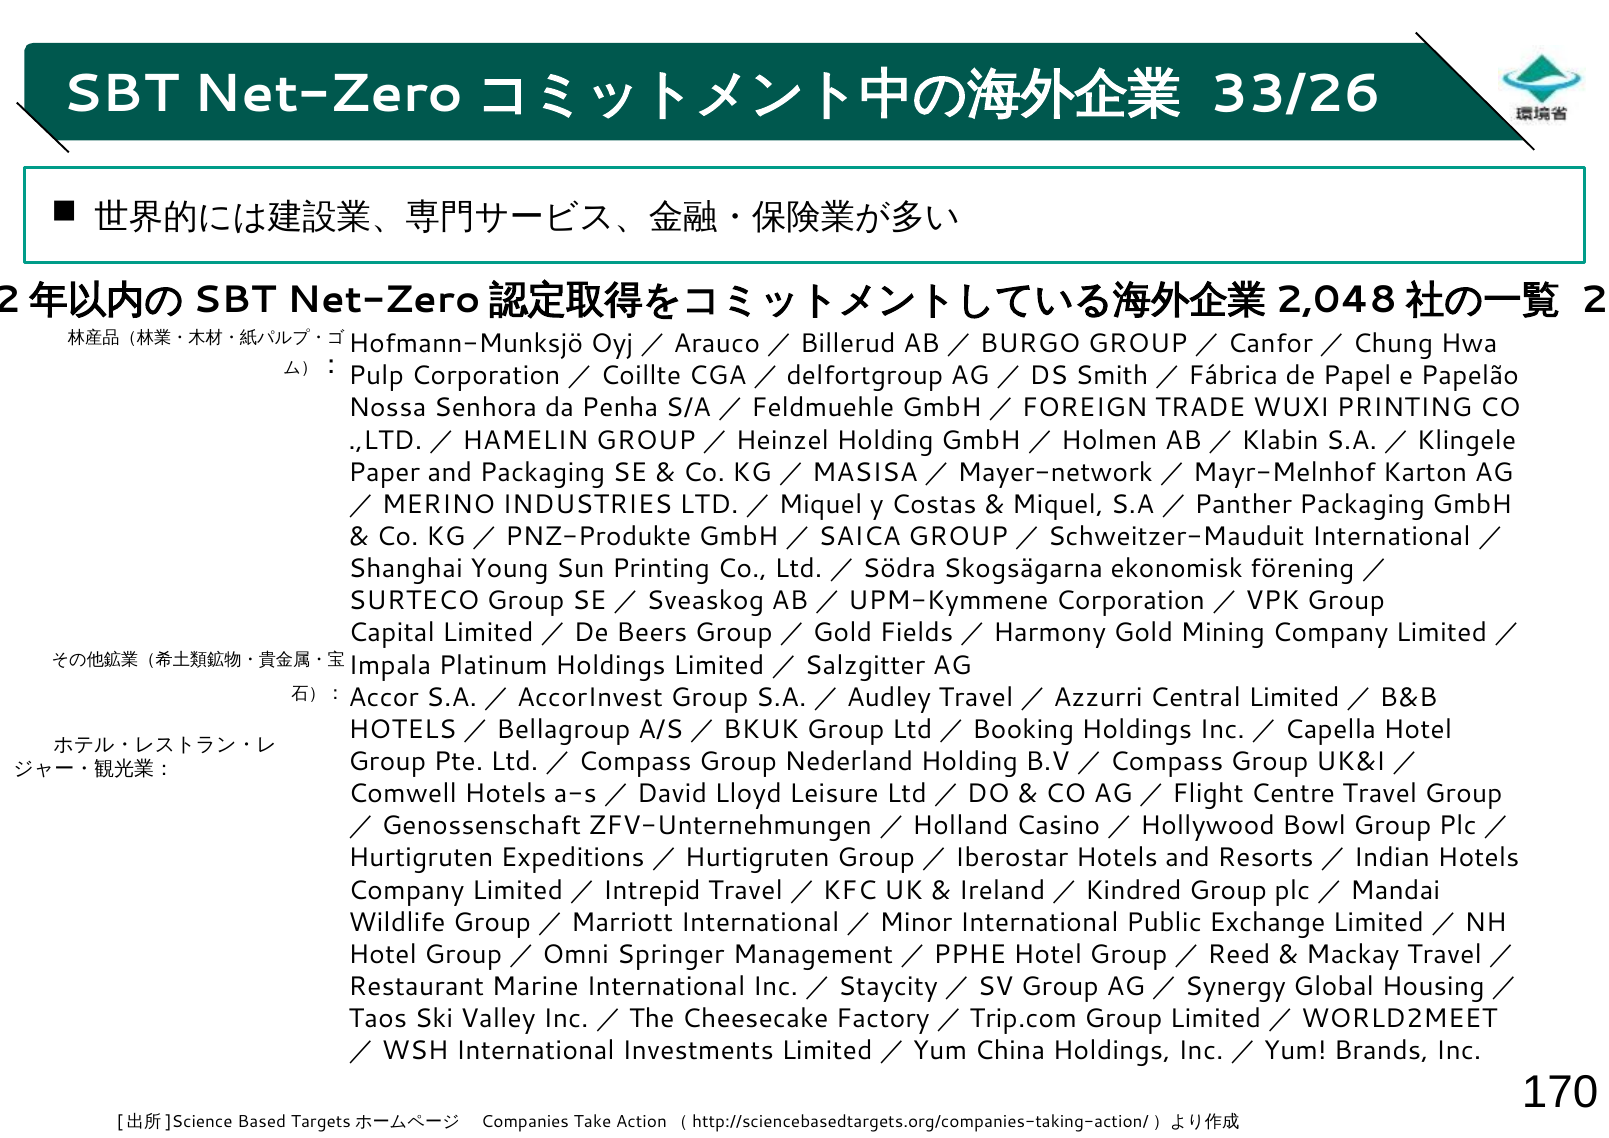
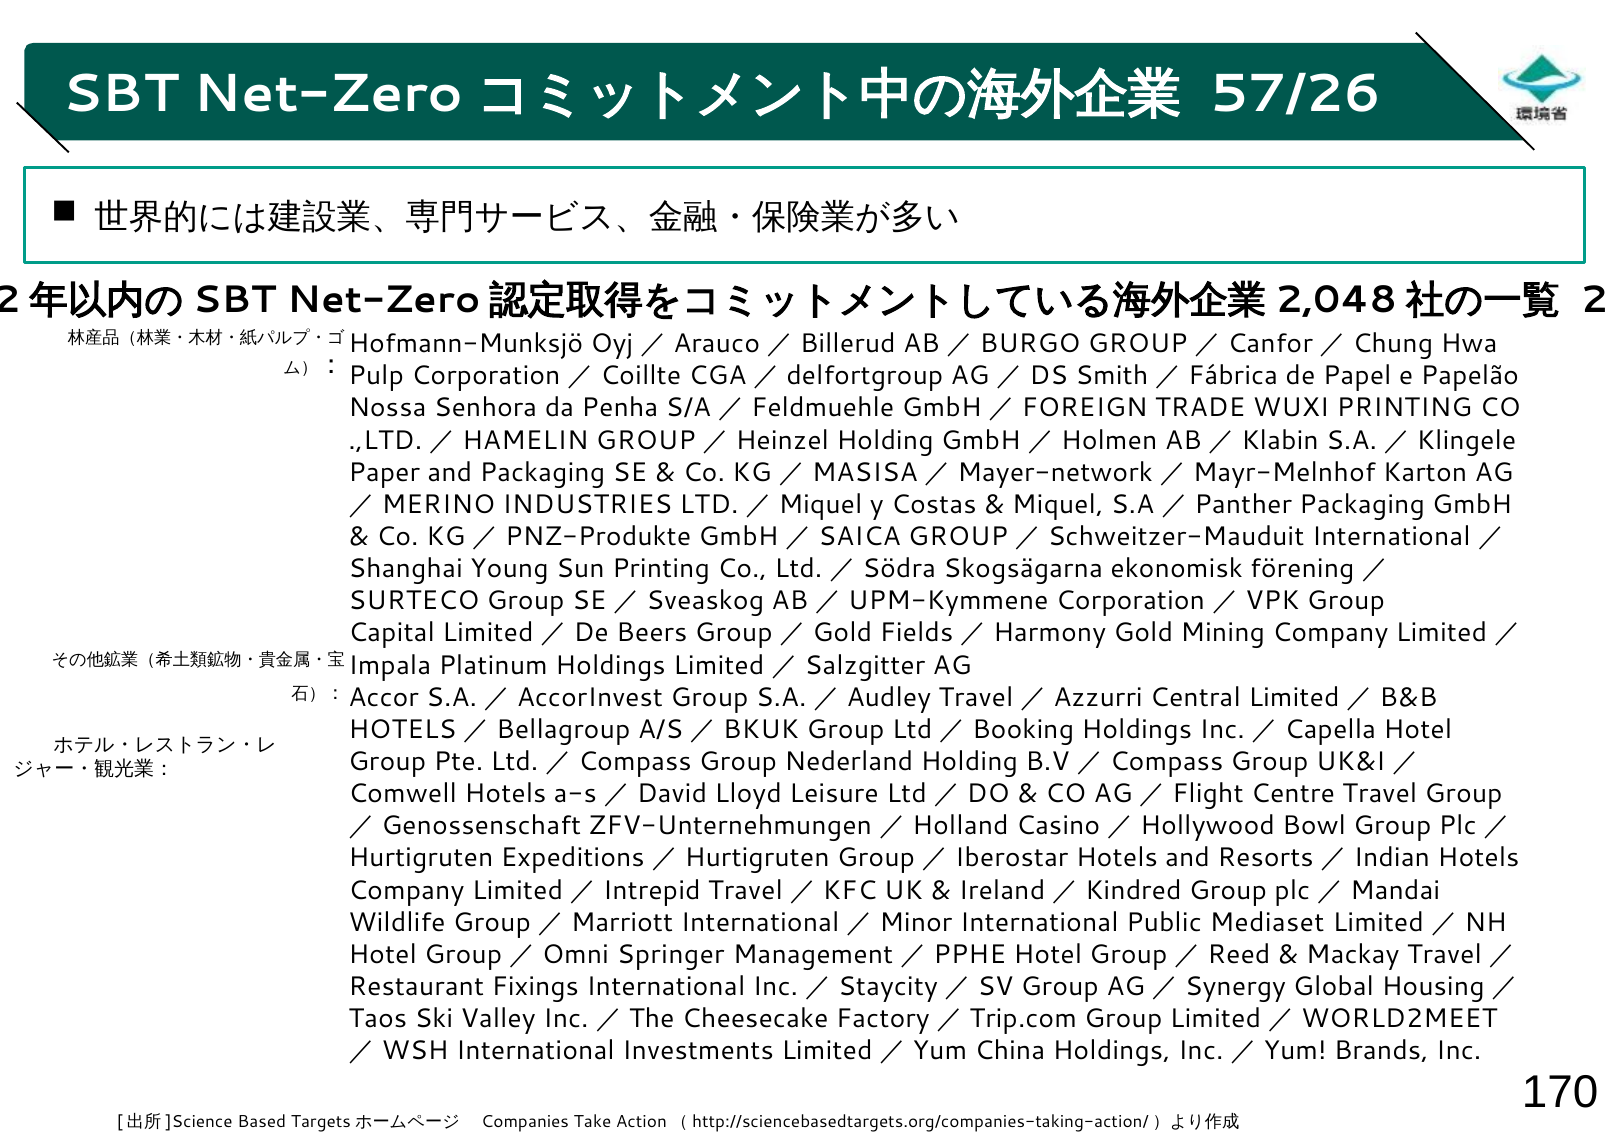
33/26: 33/26 -> 57/26 (1296, 94)
Exchange: Exchange -> Mediaset (1267, 922)
Marine: Marine -> Fixings (535, 986)
